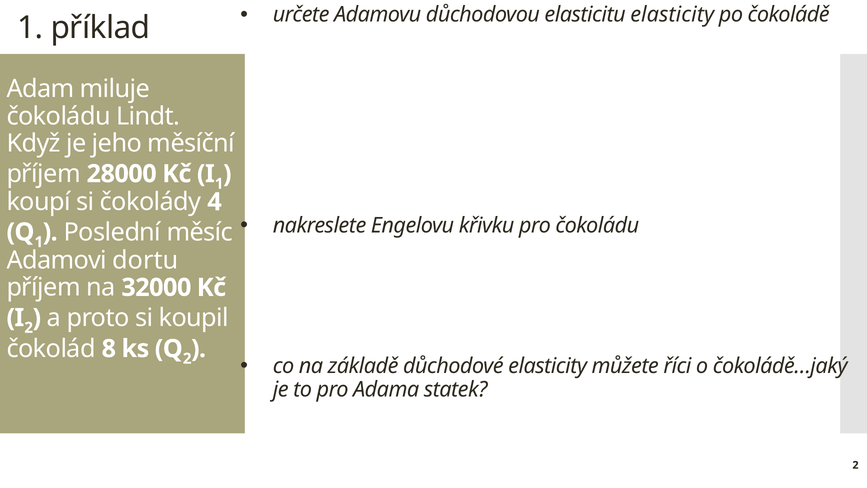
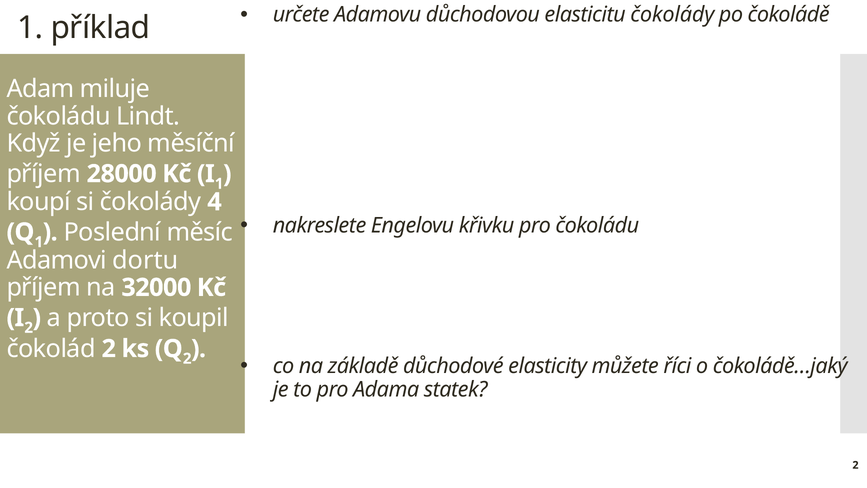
elasticitu elasticity: elasticity -> čokolády (672, 15)
čokolád 8: 8 -> 2 (109, 349)
